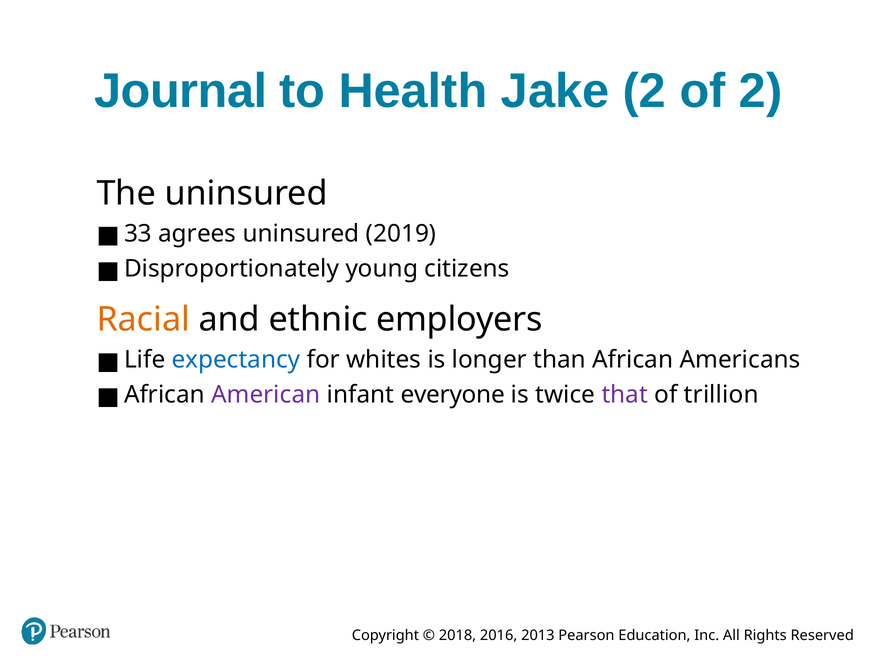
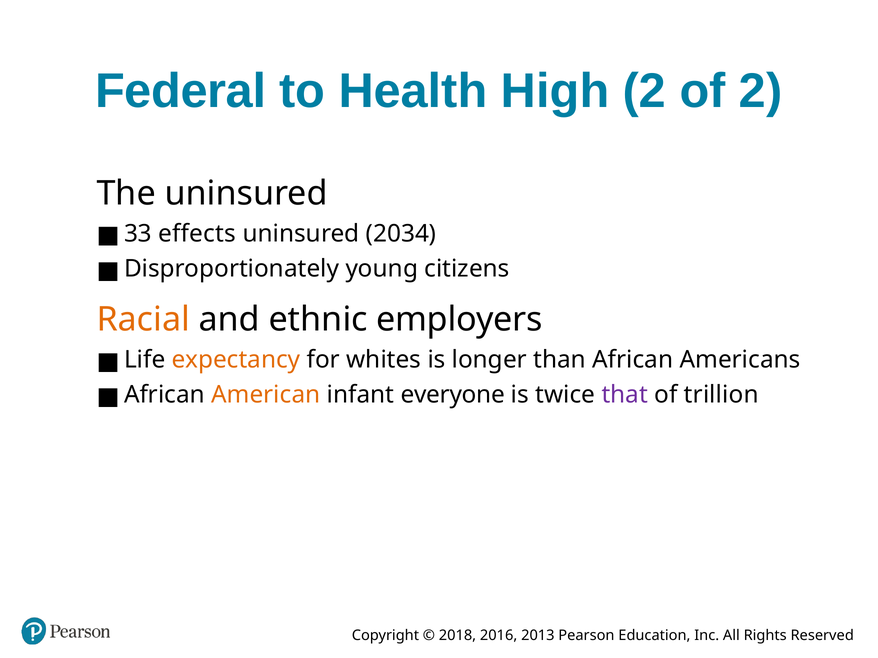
Journal: Journal -> Federal (181, 91)
Jake: Jake -> High (555, 91)
agrees: agrees -> effects (197, 234)
2019: 2019 -> 2034 (401, 234)
expectancy colour: blue -> orange (236, 360)
American colour: purple -> orange (266, 395)
